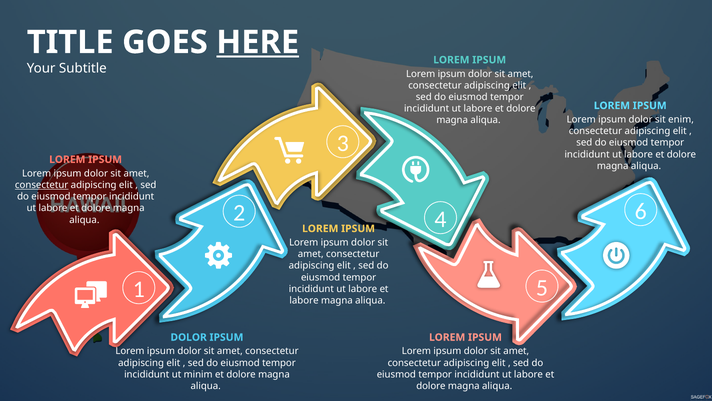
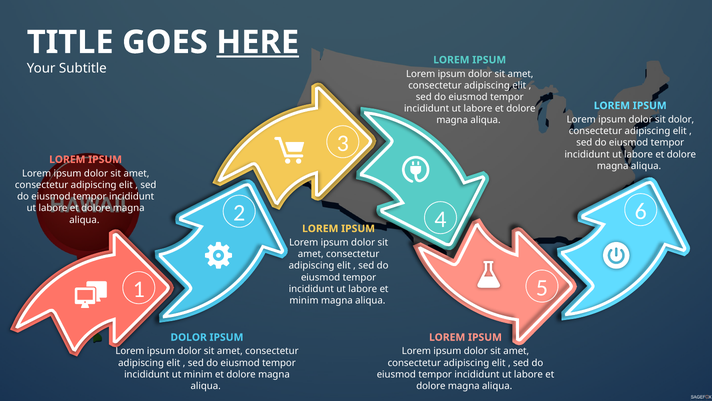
sit enim: enim -> dolor (681, 119)
consectetur underline: present -> none (42, 185)
labore: labore -> minim (304, 300)
